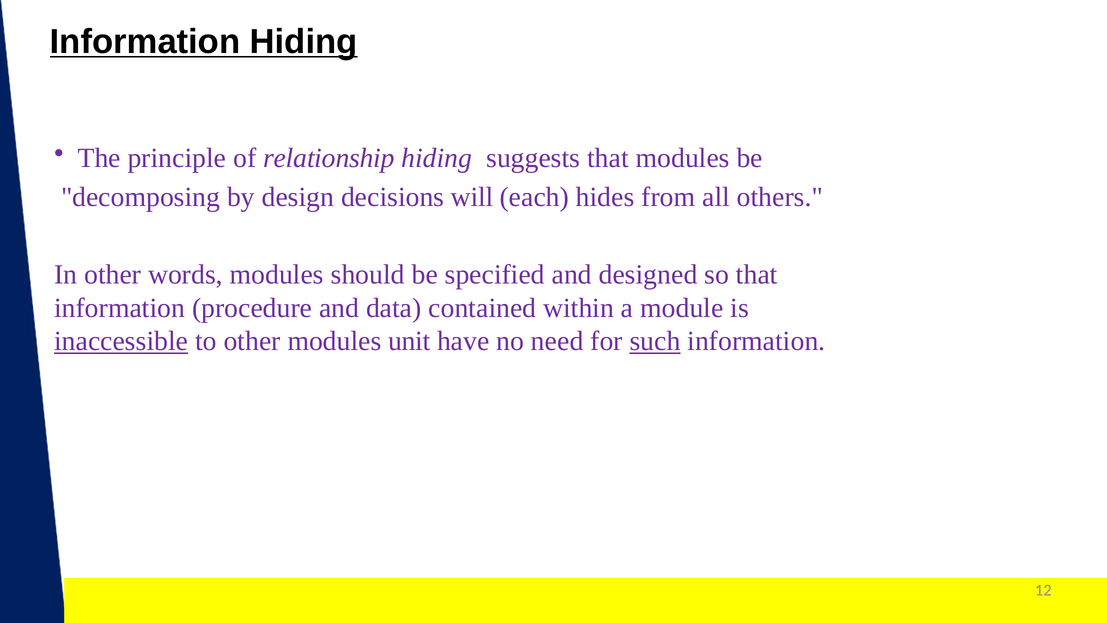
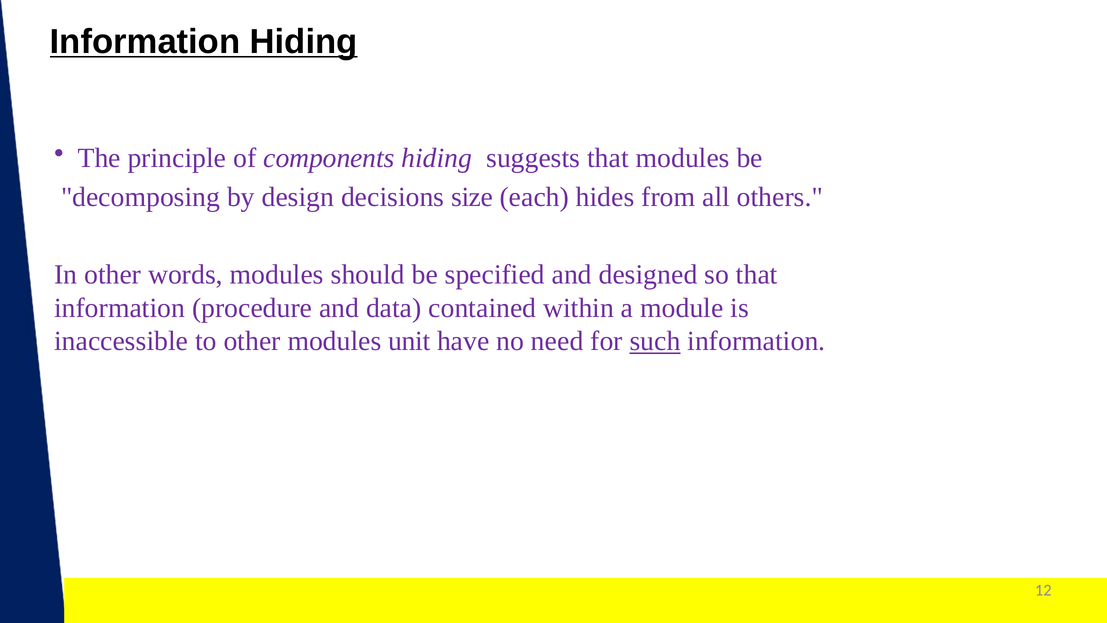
relationship: relationship -> components (329, 158)
will: will -> size (472, 197)
inaccessible underline: present -> none (121, 341)
